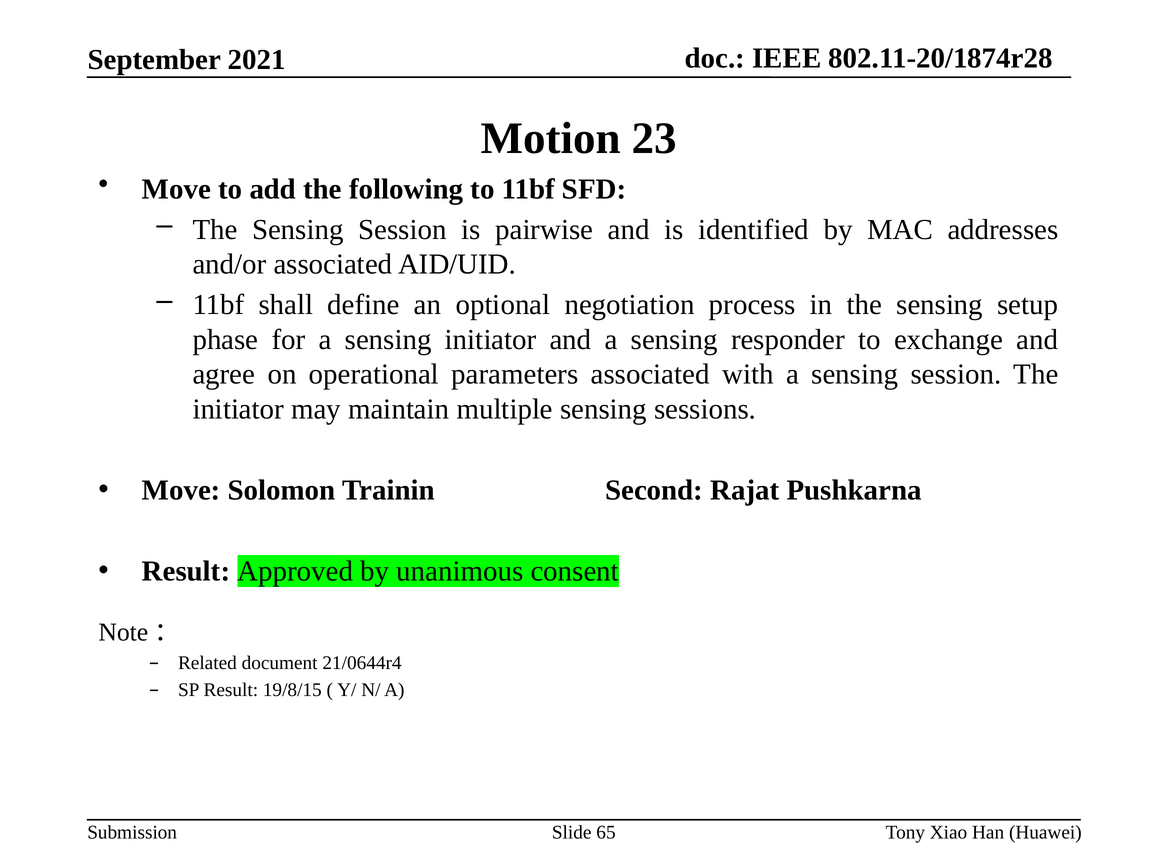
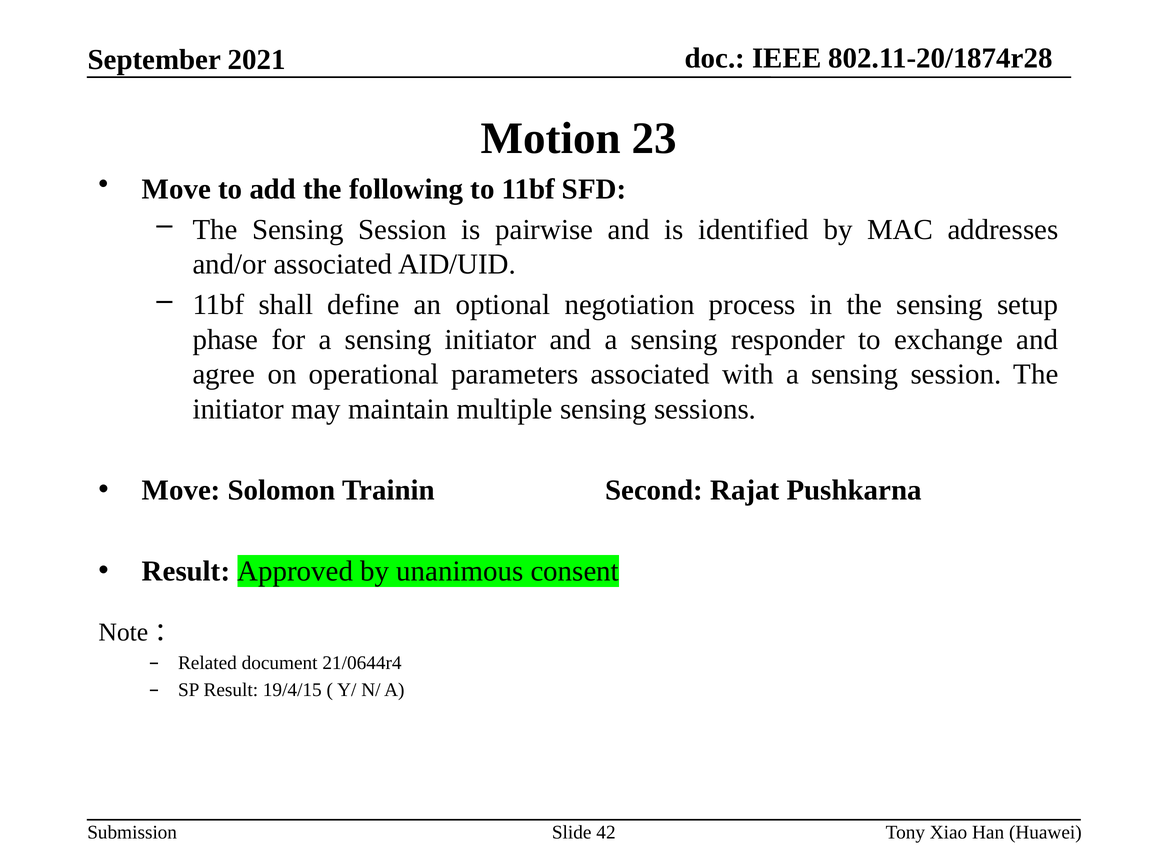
19/8/15: 19/8/15 -> 19/4/15 (292, 690)
65: 65 -> 42 (606, 833)
